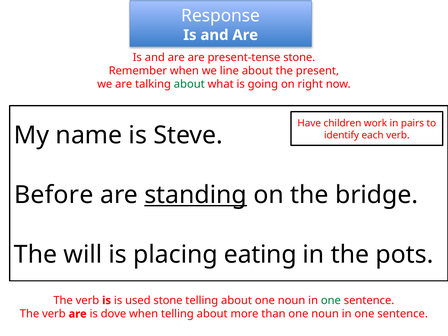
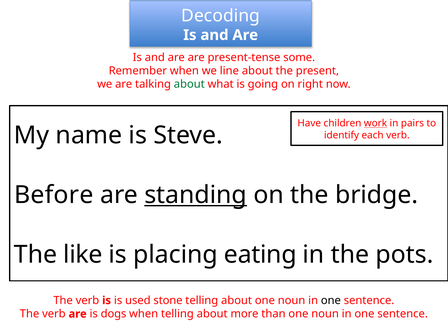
Response: Response -> Decoding (221, 16)
present-tense stone: stone -> some (299, 57)
work underline: none -> present (375, 123)
will: will -> like (83, 255)
one colour: green -> black (331, 300)
dove: dove -> dogs (114, 314)
